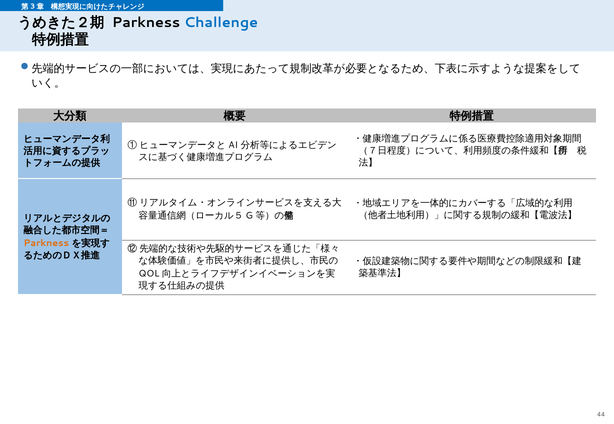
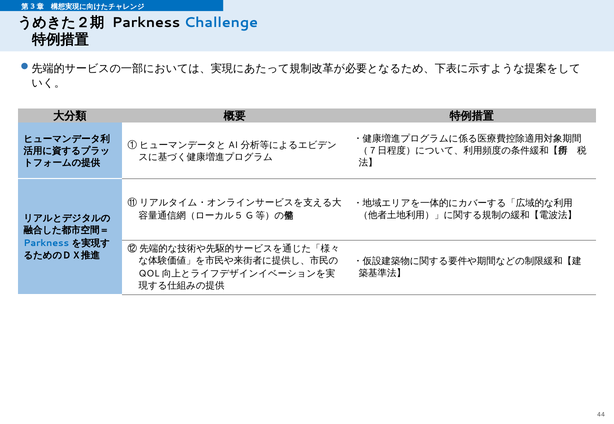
Parkness colour: orange -> blue (46, 243)
